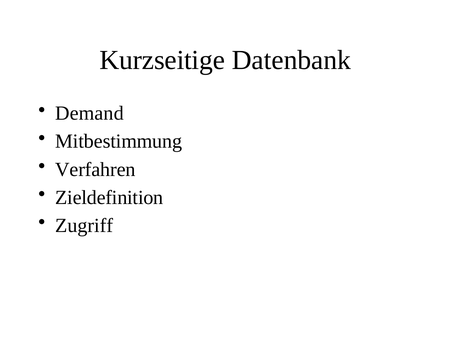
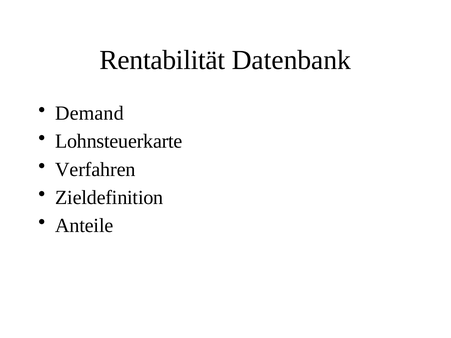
Kurzseitige: Kurzseitige -> Rentabilität (162, 60)
Mitbestimmung: Mitbestimmung -> Lohnsteuerkarte (119, 141)
Zugriff: Zugriff -> Anteile (84, 226)
